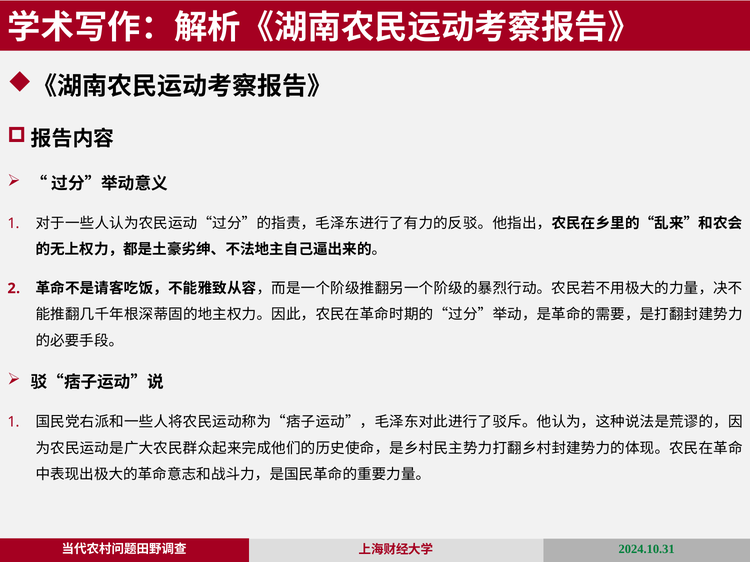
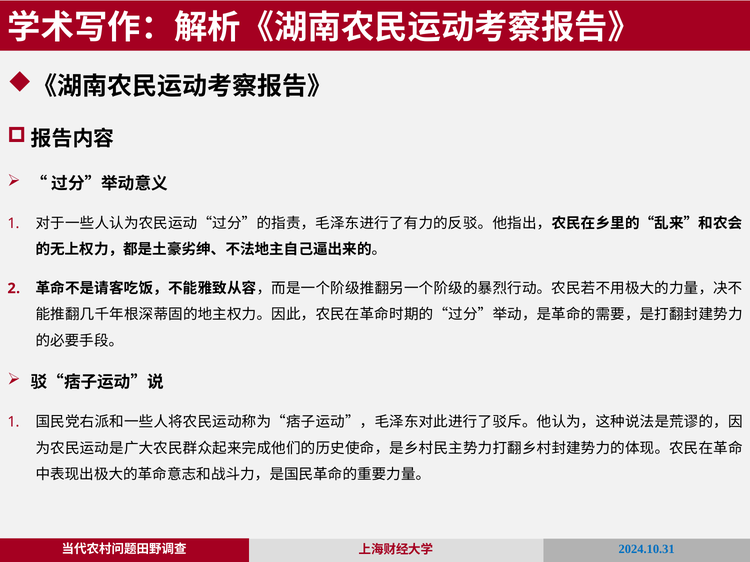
2024.10.31 colour: green -> blue (647, 550)
